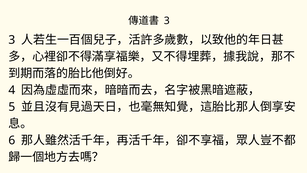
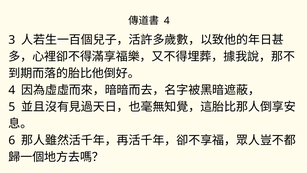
3: 3 -> 4 (167, 21)
